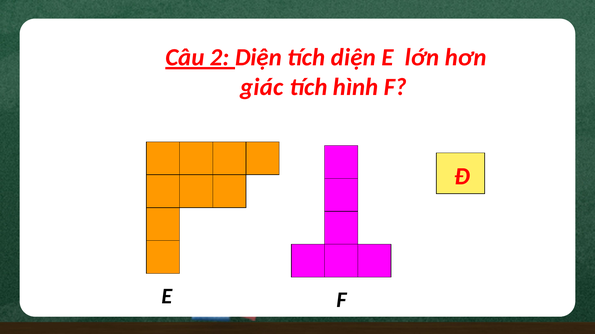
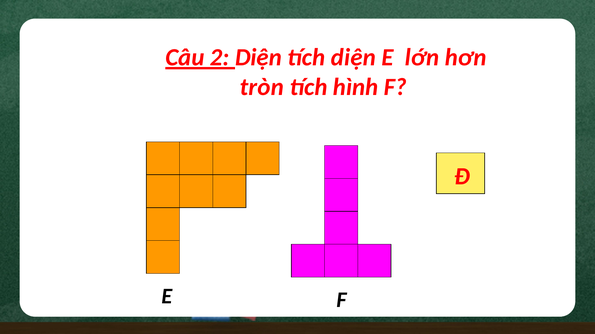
giác: giác -> tròn (262, 87)
